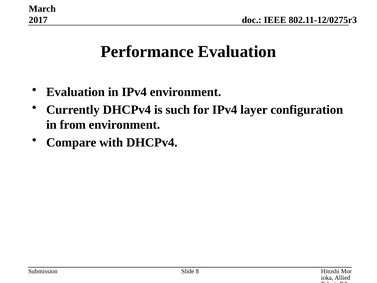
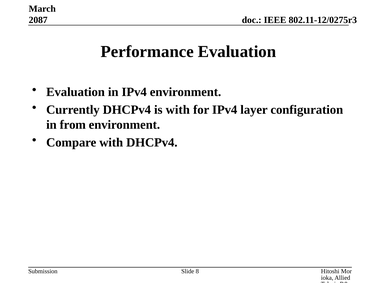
2017: 2017 -> 2087 (38, 20)
is such: such -> with (178, 110)
